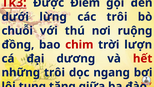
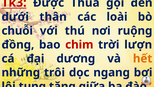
Điểm: Điểm -> Thua (85, 3)
lừng: lừng -> thân (53, 17)
các trôi: trôi -> loài (117, 17)
hết colour: red -> orange (143, 58)
